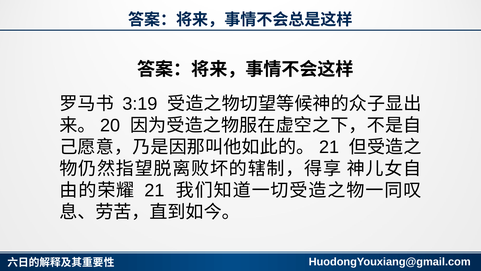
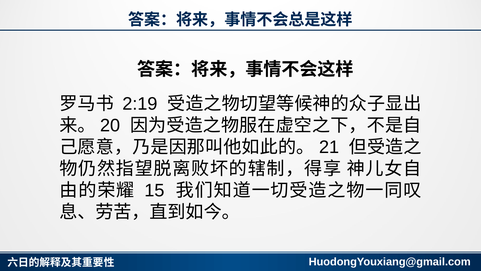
3:19: 3:19 -> 2:19 (140, 104)
21: 21 -> 15 (155, 190)
